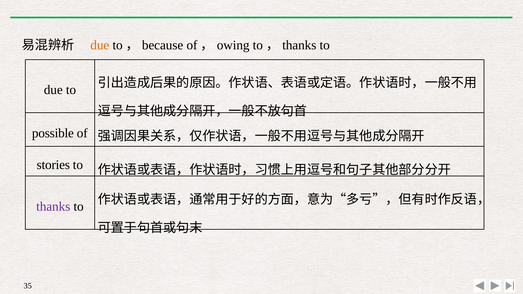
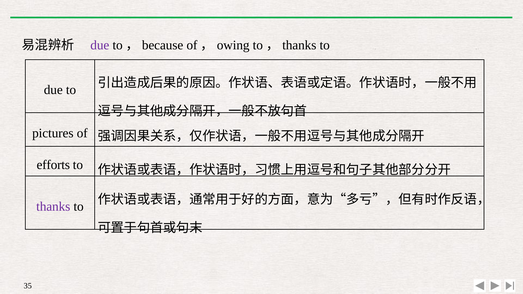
due colour: orange -> purple (100, 45)
possible: possible -> pictures (53, 133)
stories: stories -> efforts (53, 165)
